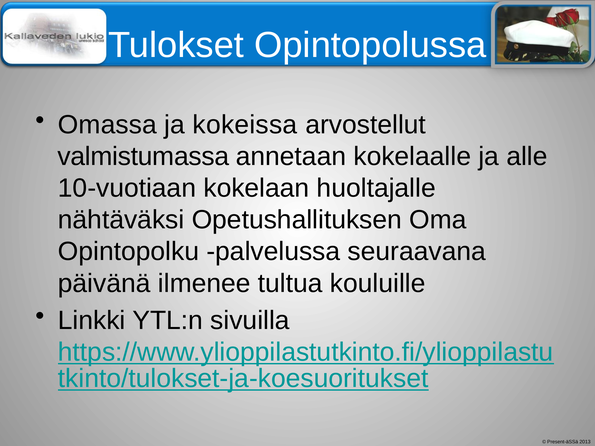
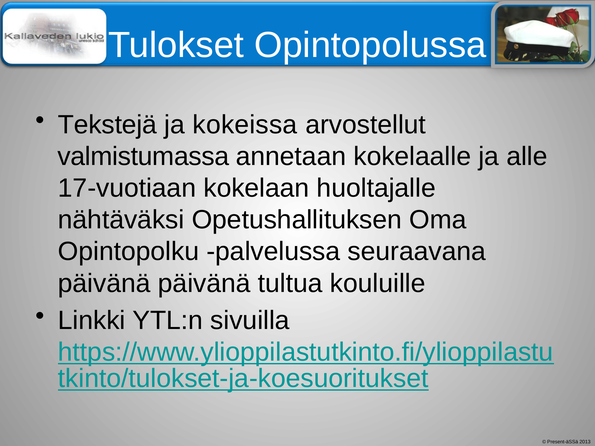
Omassa: Omassa -> Tekstejä (107, 125)
10-vuotiaan: 10-vuotiaan -> 17-vuotiaan (127, 188)
päivänä ilmenee: ilmenee -> päivänä (204, 283)
